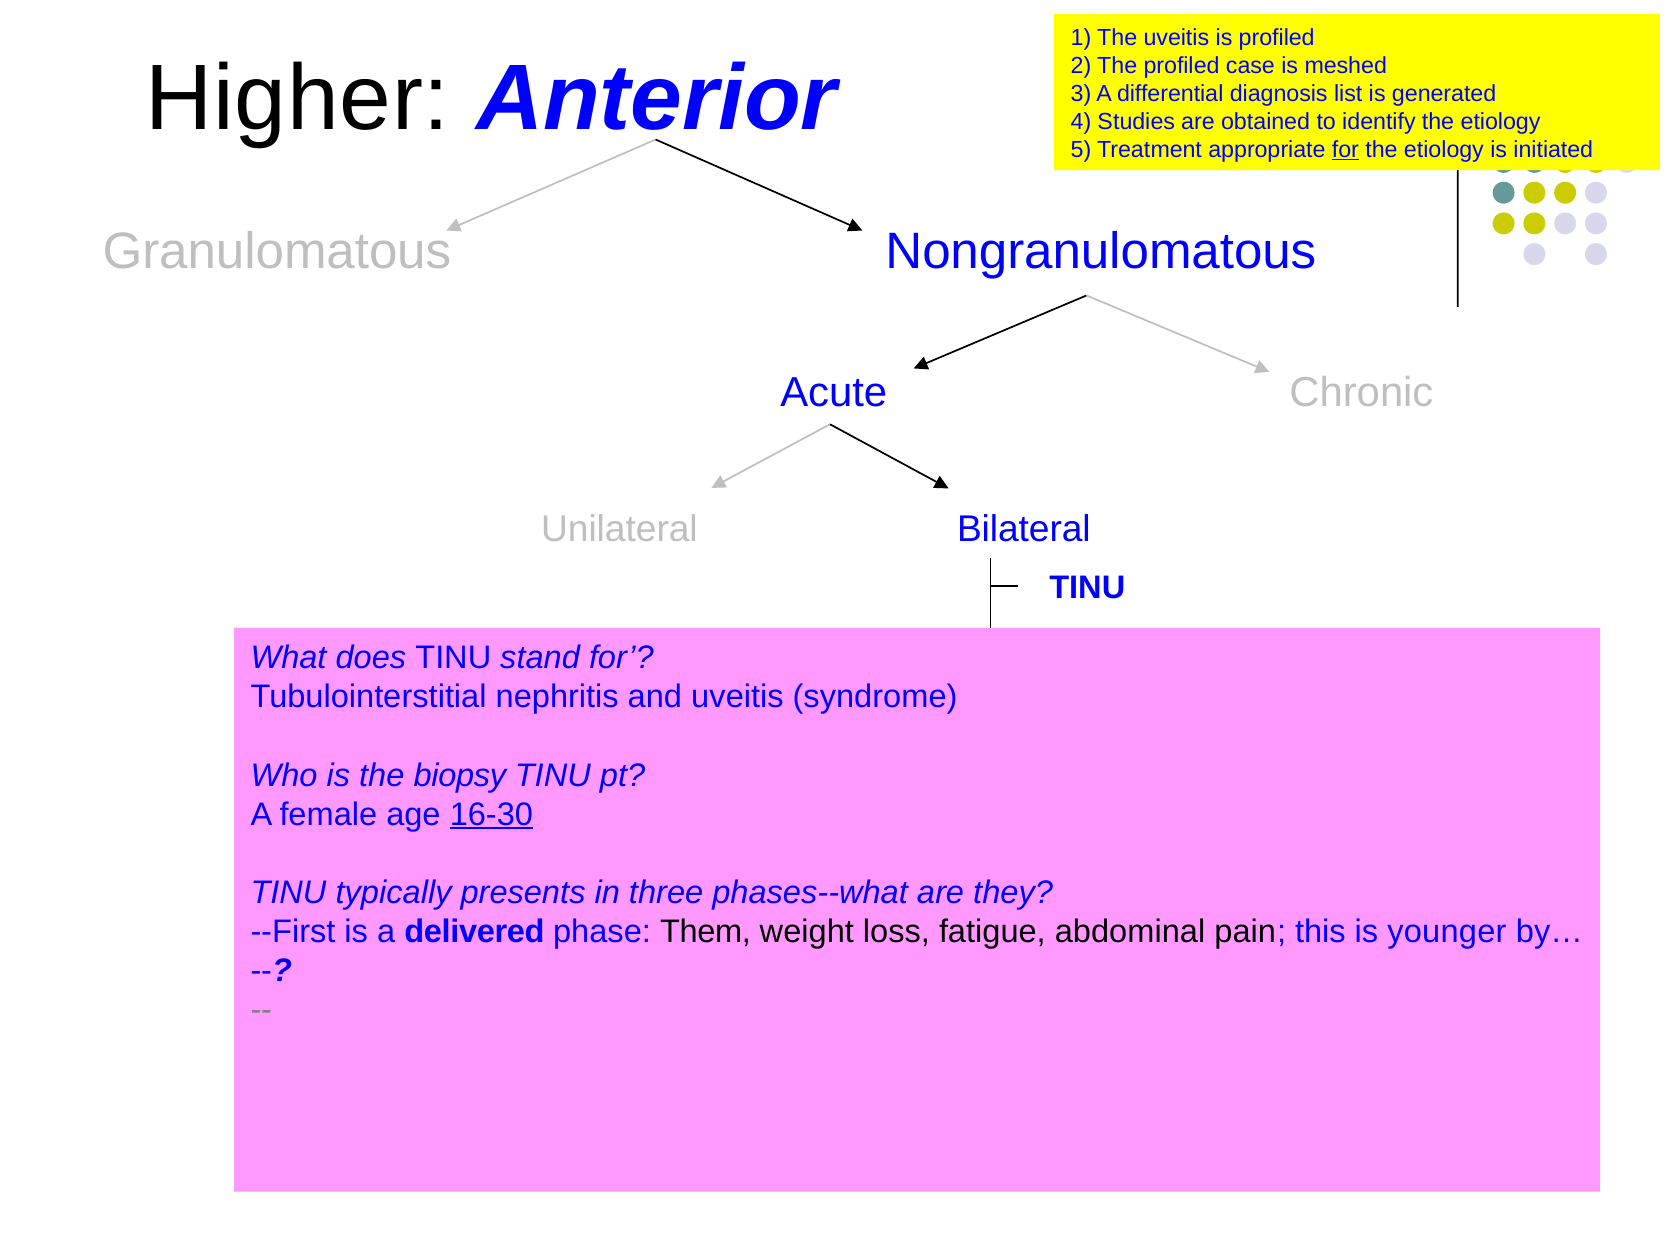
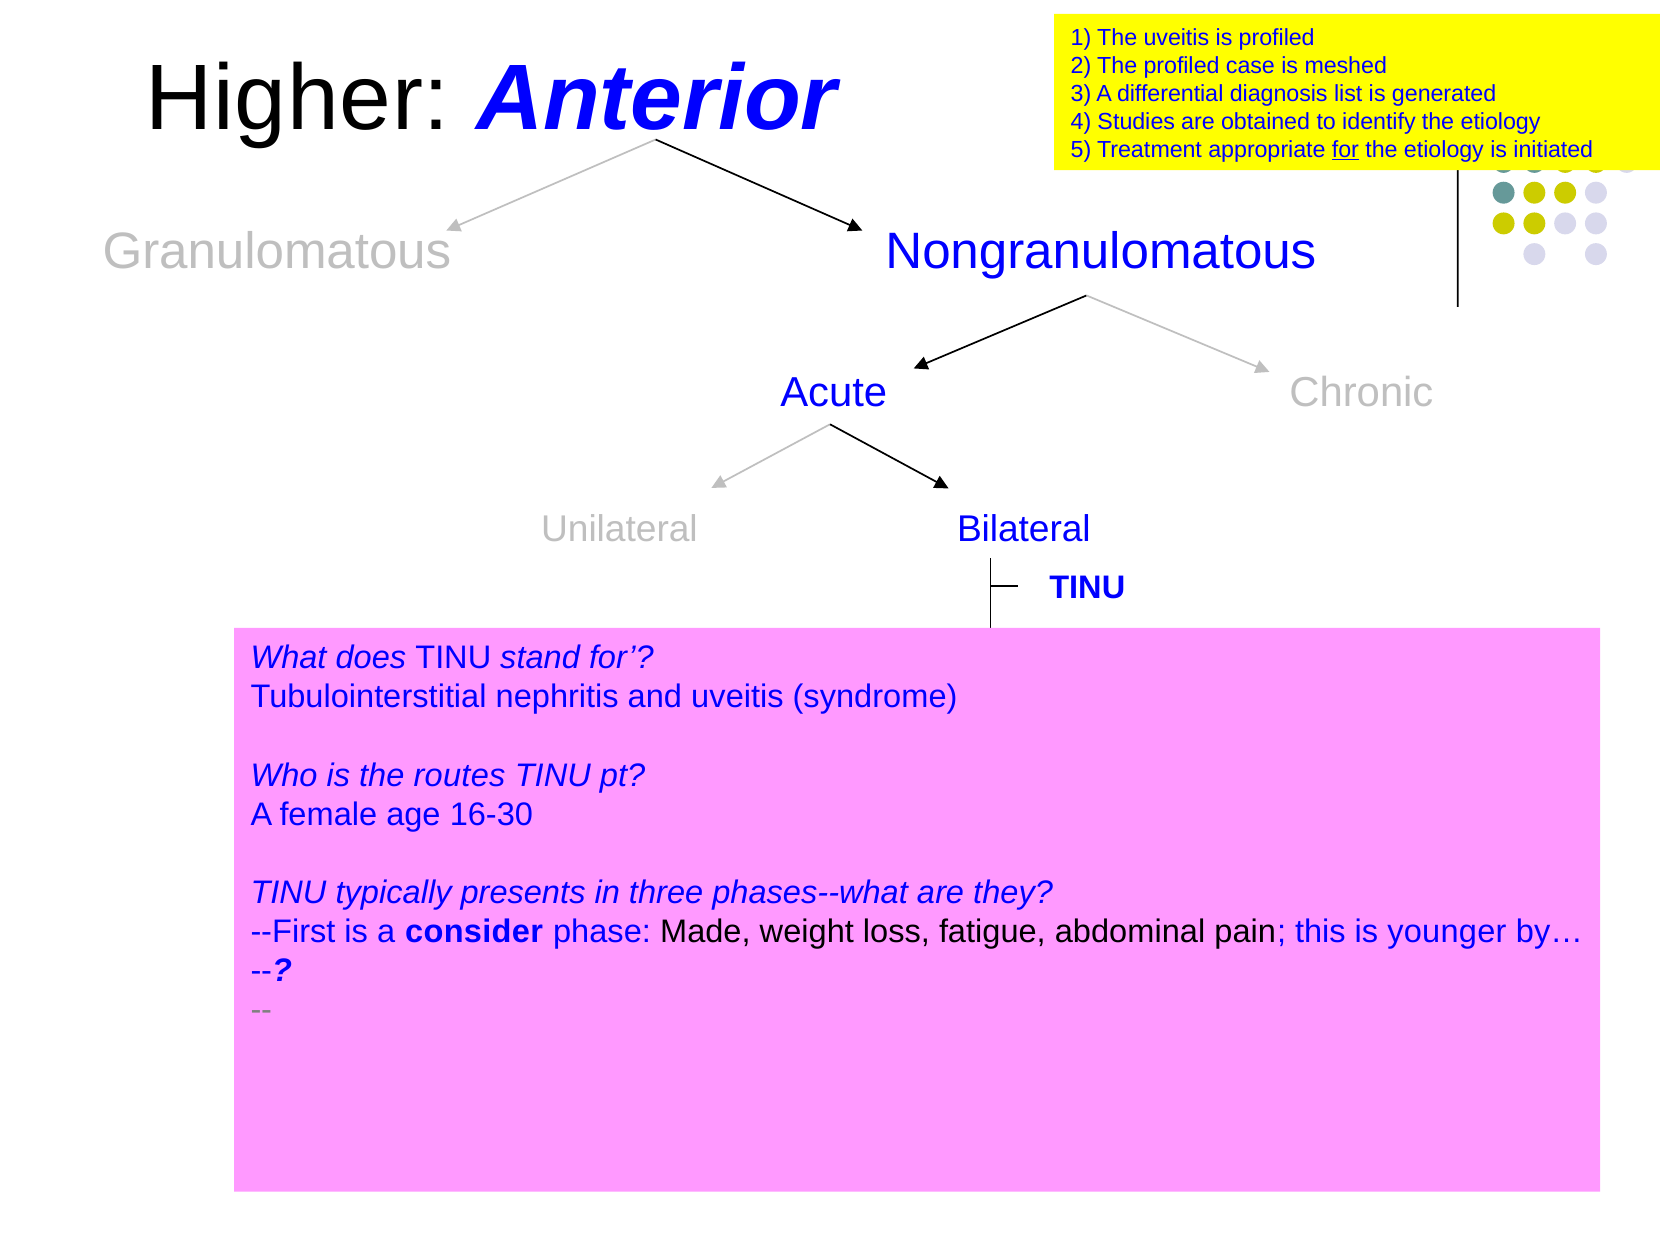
biopsy: biopsy -> routes (460, 775)
16-30 underline: present -> none (491, 814)
delivered: delivered -> consider (474, 931)
Them: Them -> Made (705, 931)
